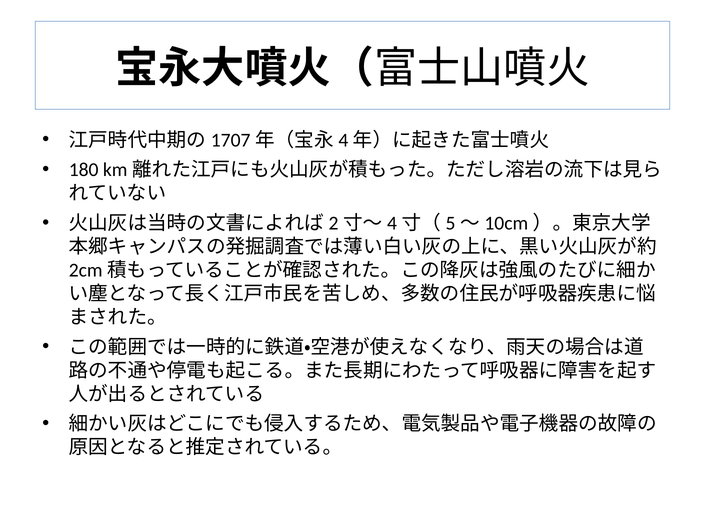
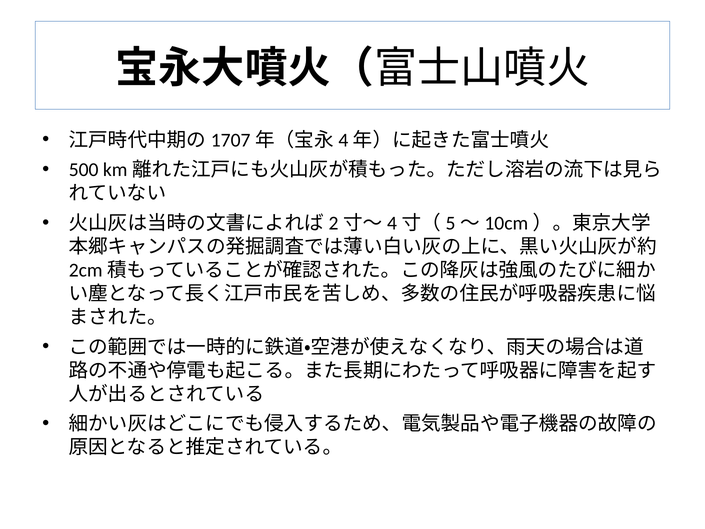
180: 180 -> 500 (84, 170)
